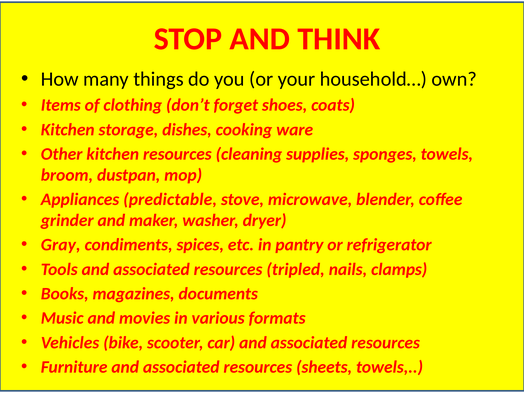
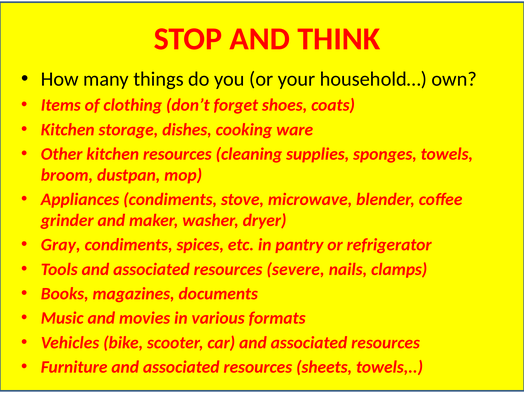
Appliances predictable: predictable -> condiments (170, 199)
tripled: tripled -> severe (296, 269)
